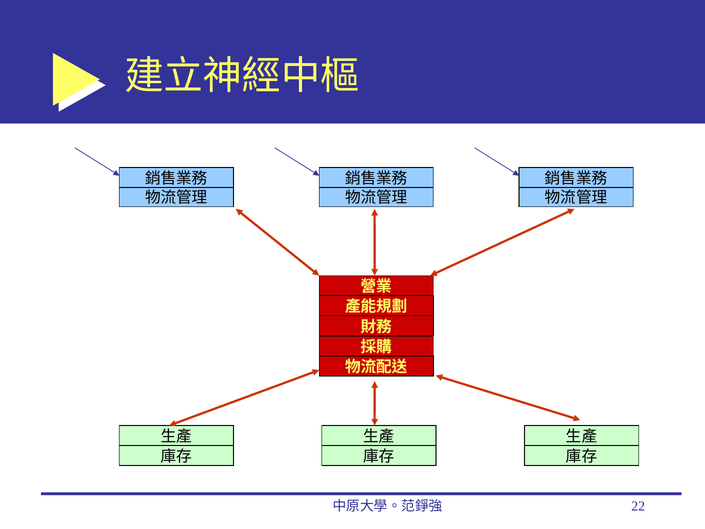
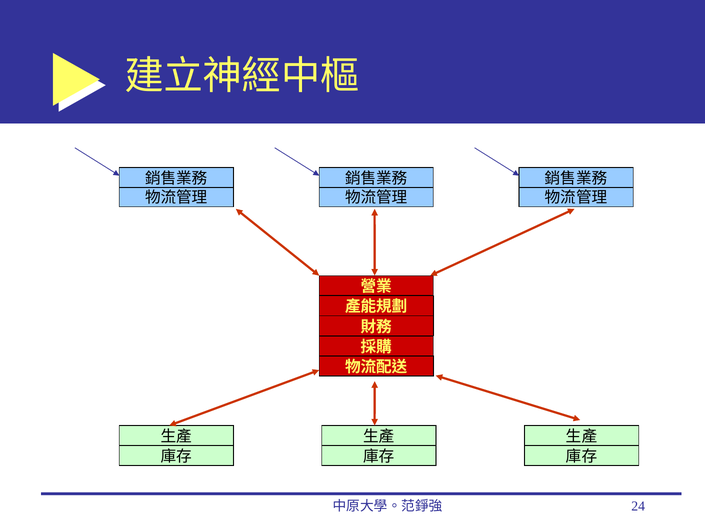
22: 22 -> 24 (638, 506)
